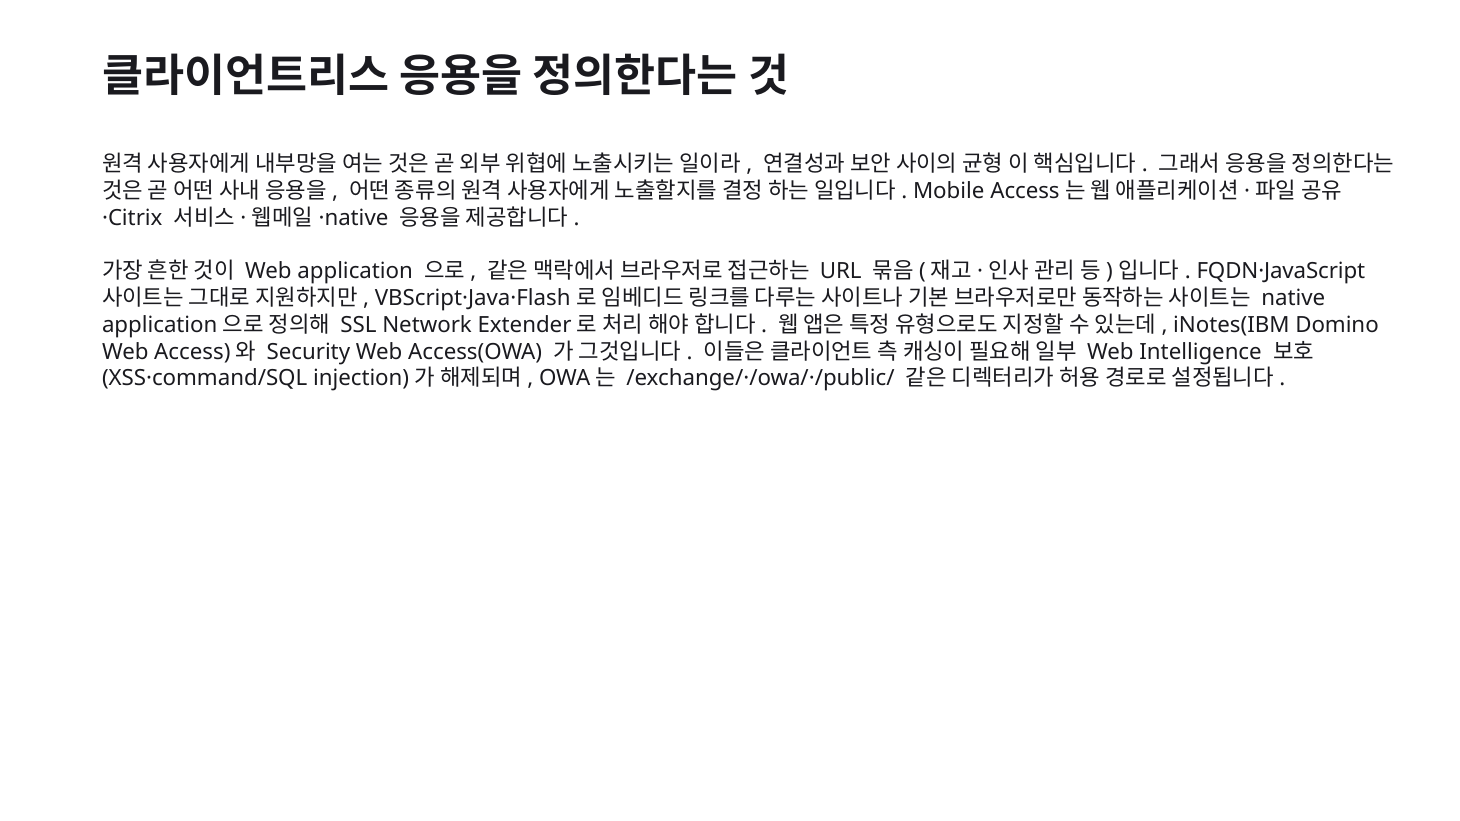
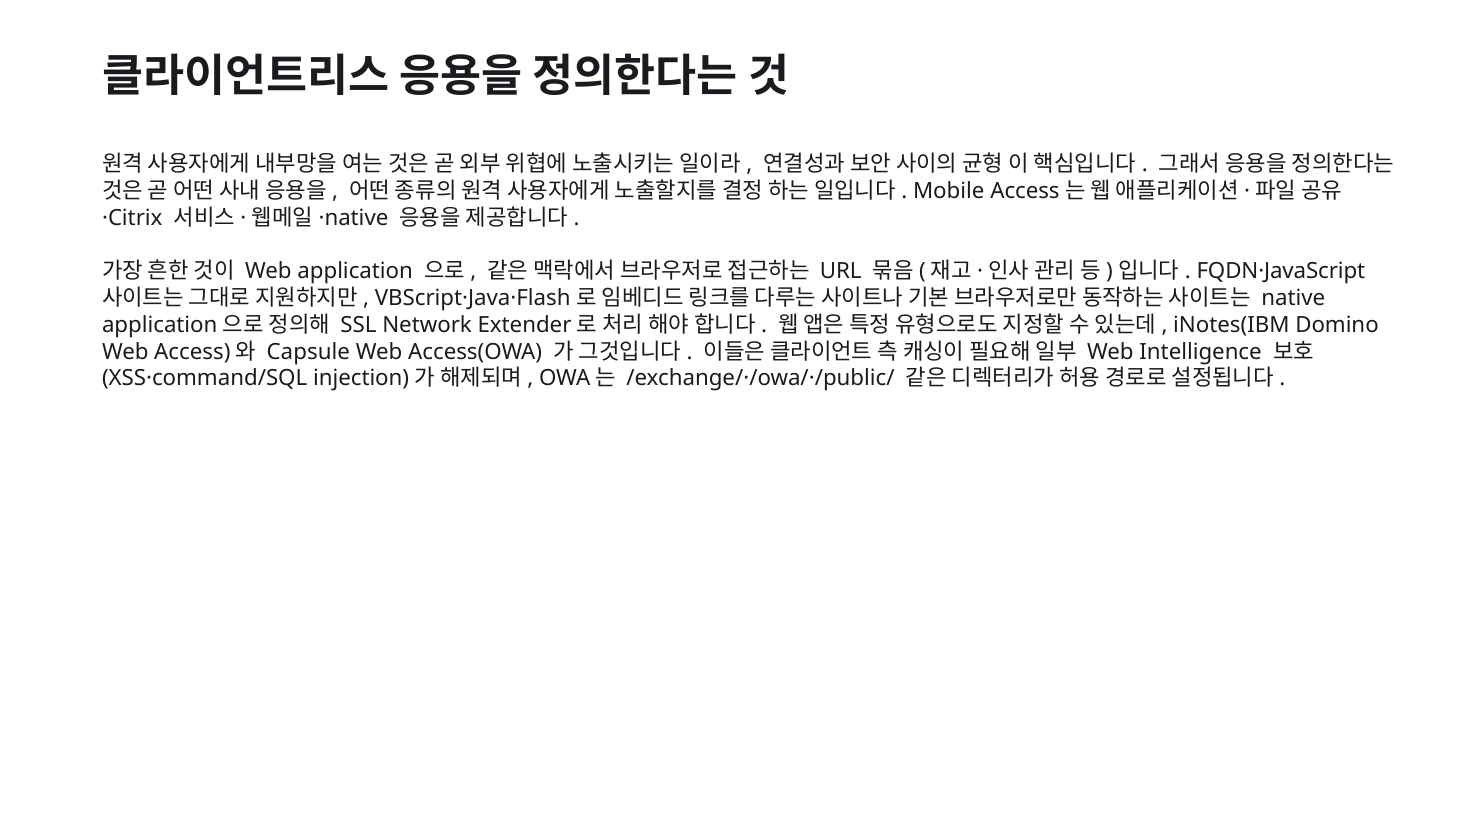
Security: Security -> Capsule (308, 352)
